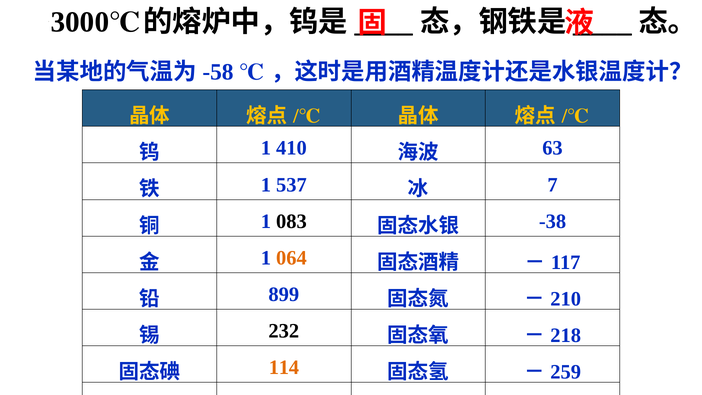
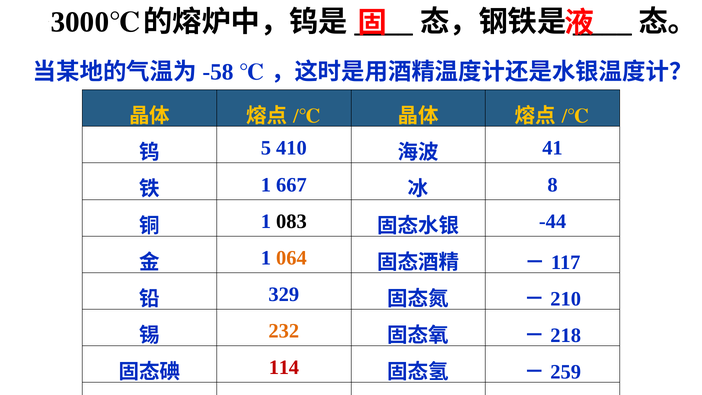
1: 1 -> 5 (266, 148)
63: 63 -> 41 (552, 148)
537: 537 -> 667 (291, 185)
7: 7 -> 8 (553, 185)
-38: -38 -> -44 (553, 221)
899: 899 -> 329 (284, 294)
232 colour: black -> orange (284, 331)
114 colour: orange -> red (284, 367)
